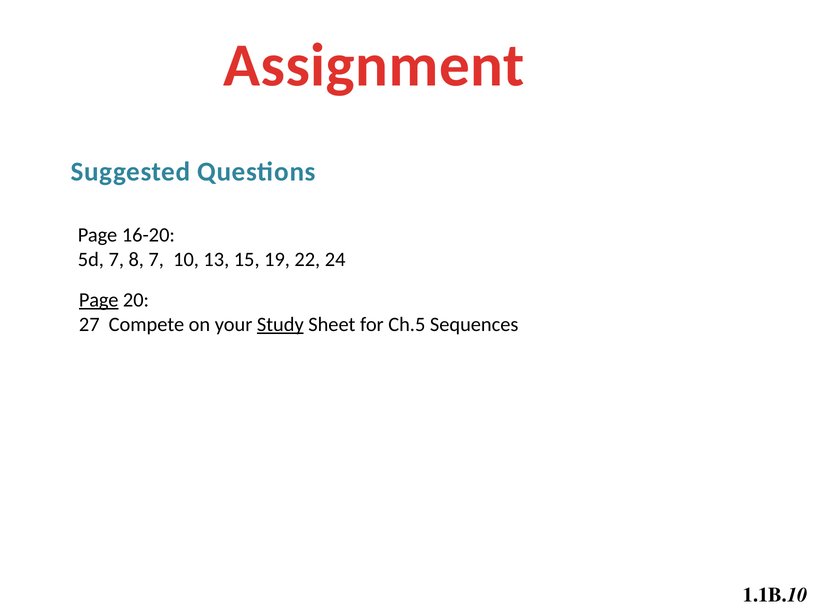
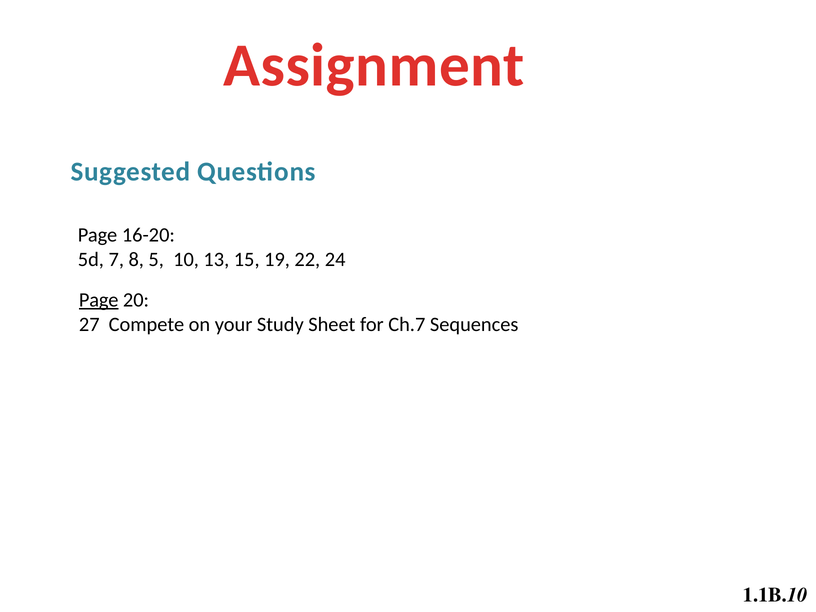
8 7: 7 -> 5 (156, 260)
Study underline: present -> none (280, 324)
Ch.5: Ch.5 -> Ch.7 (407, 324)
